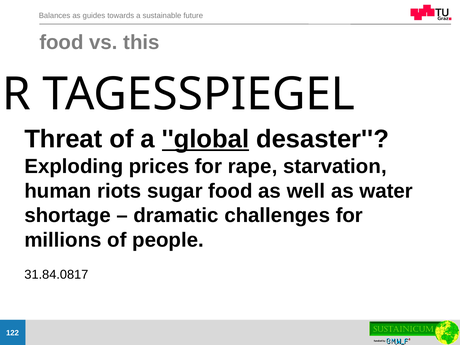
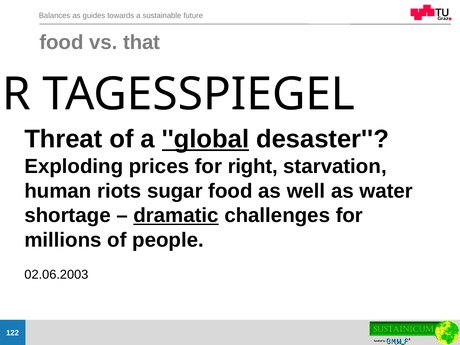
this: this -> that (142, 42)
rape: rape -> right (253, 166)
dramatic underline: none -> present (176, 215)
31.84.0817: 31.84.0817 -> 02.06.2003 (56, 275)
